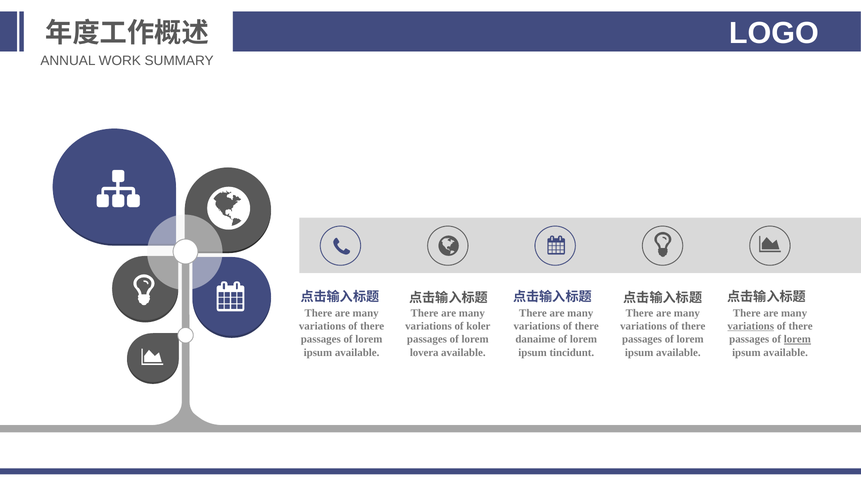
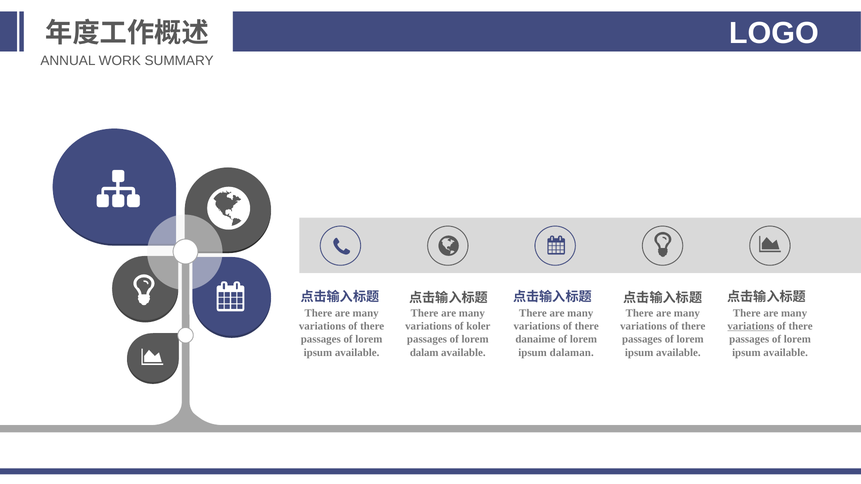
lorem underline: present -> none (797, 340)
lovera: lovera -> dalam (424, 353)
tincidunt: tincidunt -> dalaman (572, 353)
